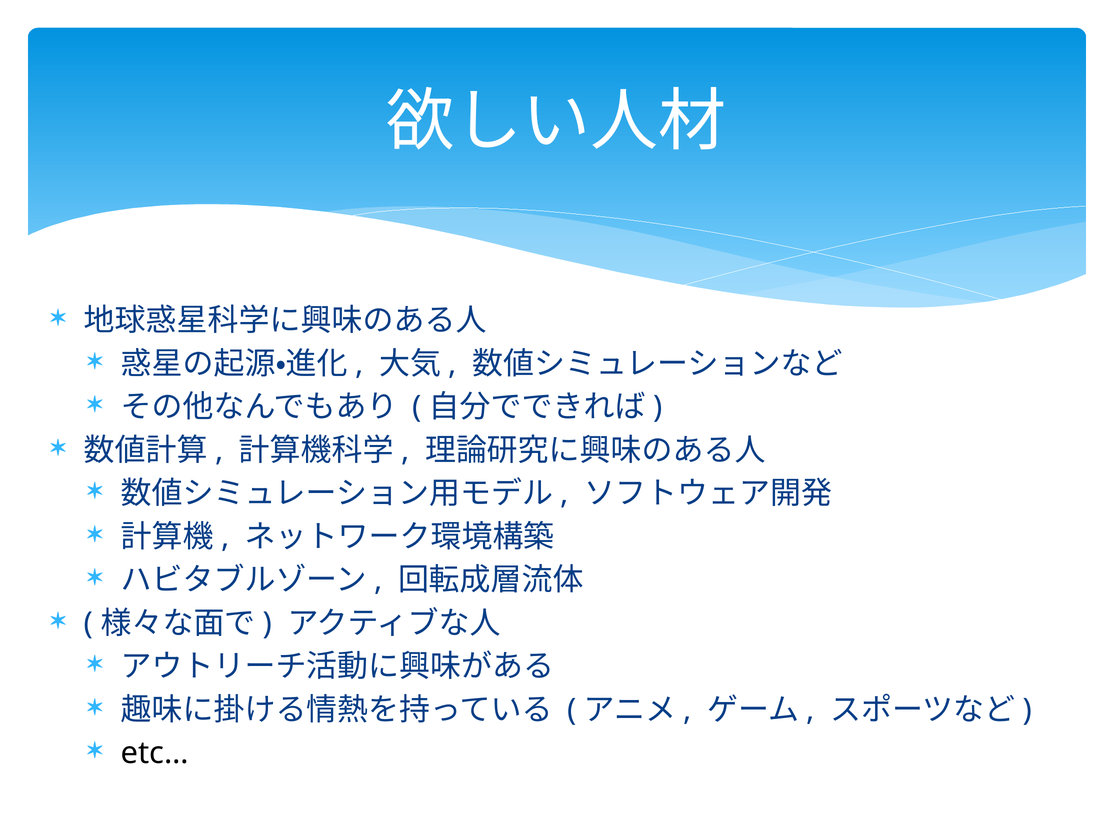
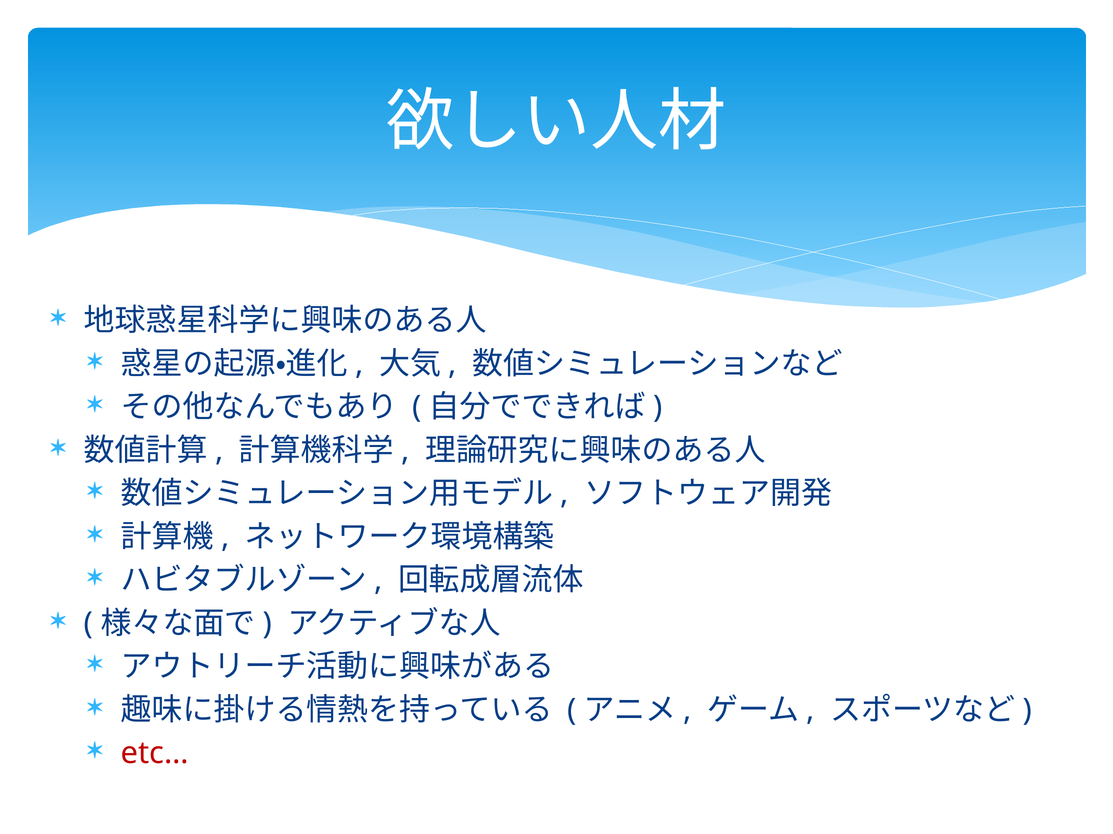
etc… colour: black -> red (155, 754)
